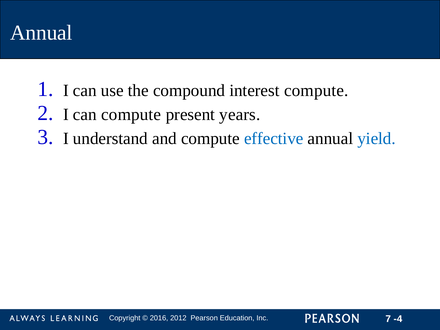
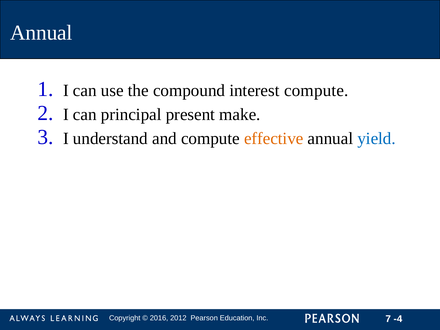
can compute: compute -> principal (131, 115)
years: years -> make (240, 115)
effective colour: blue -> orange (274, 139)
